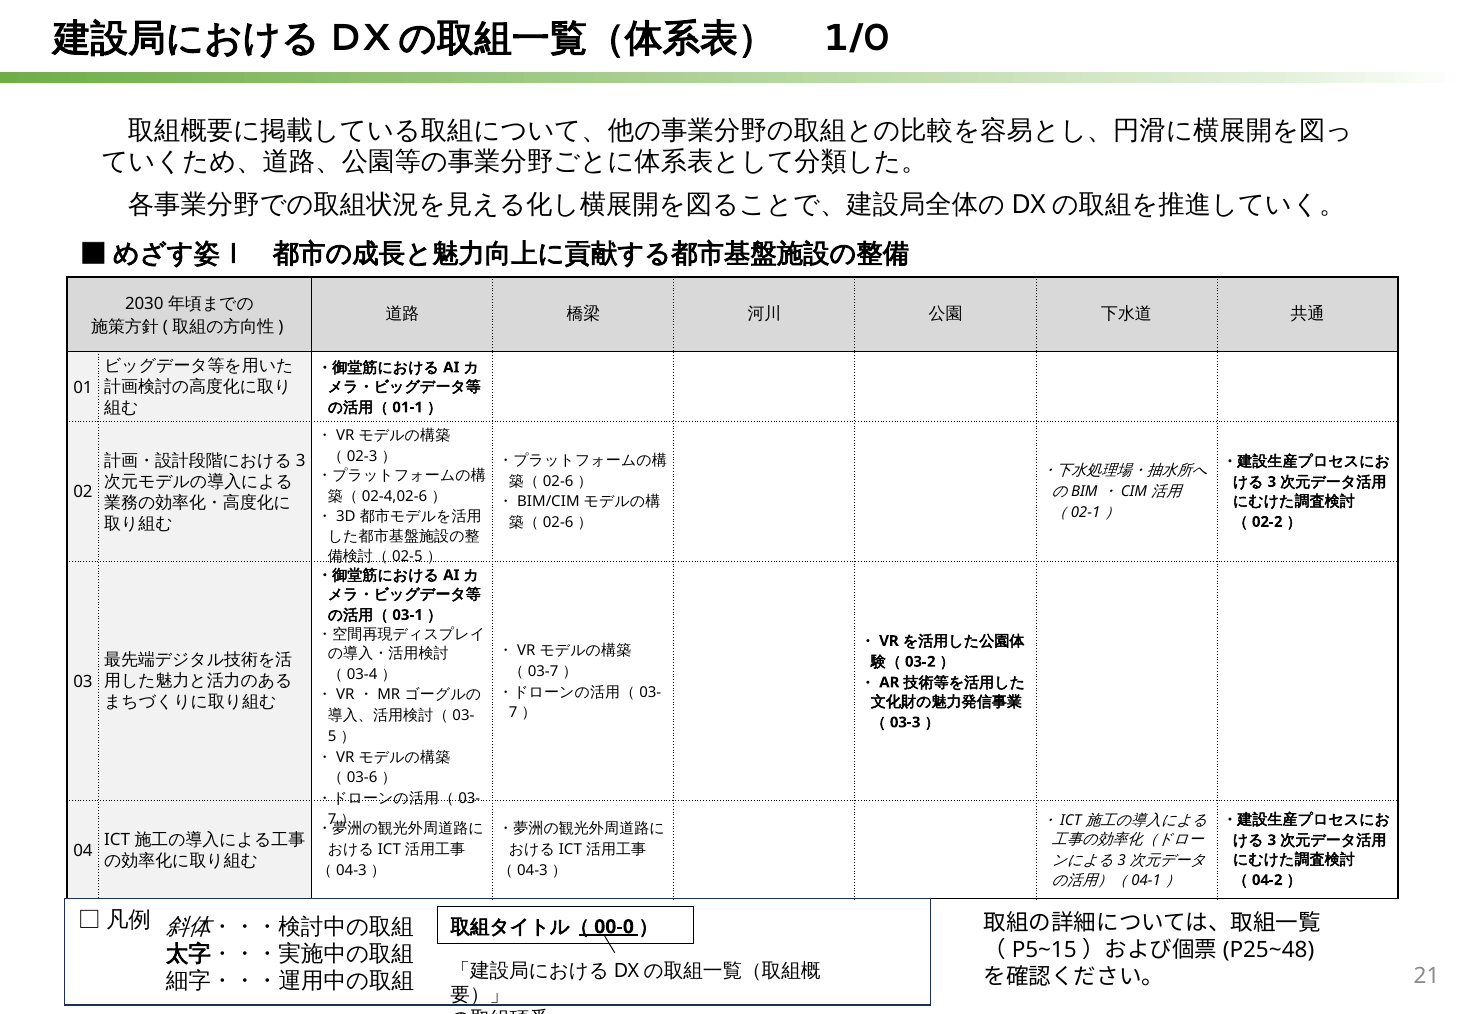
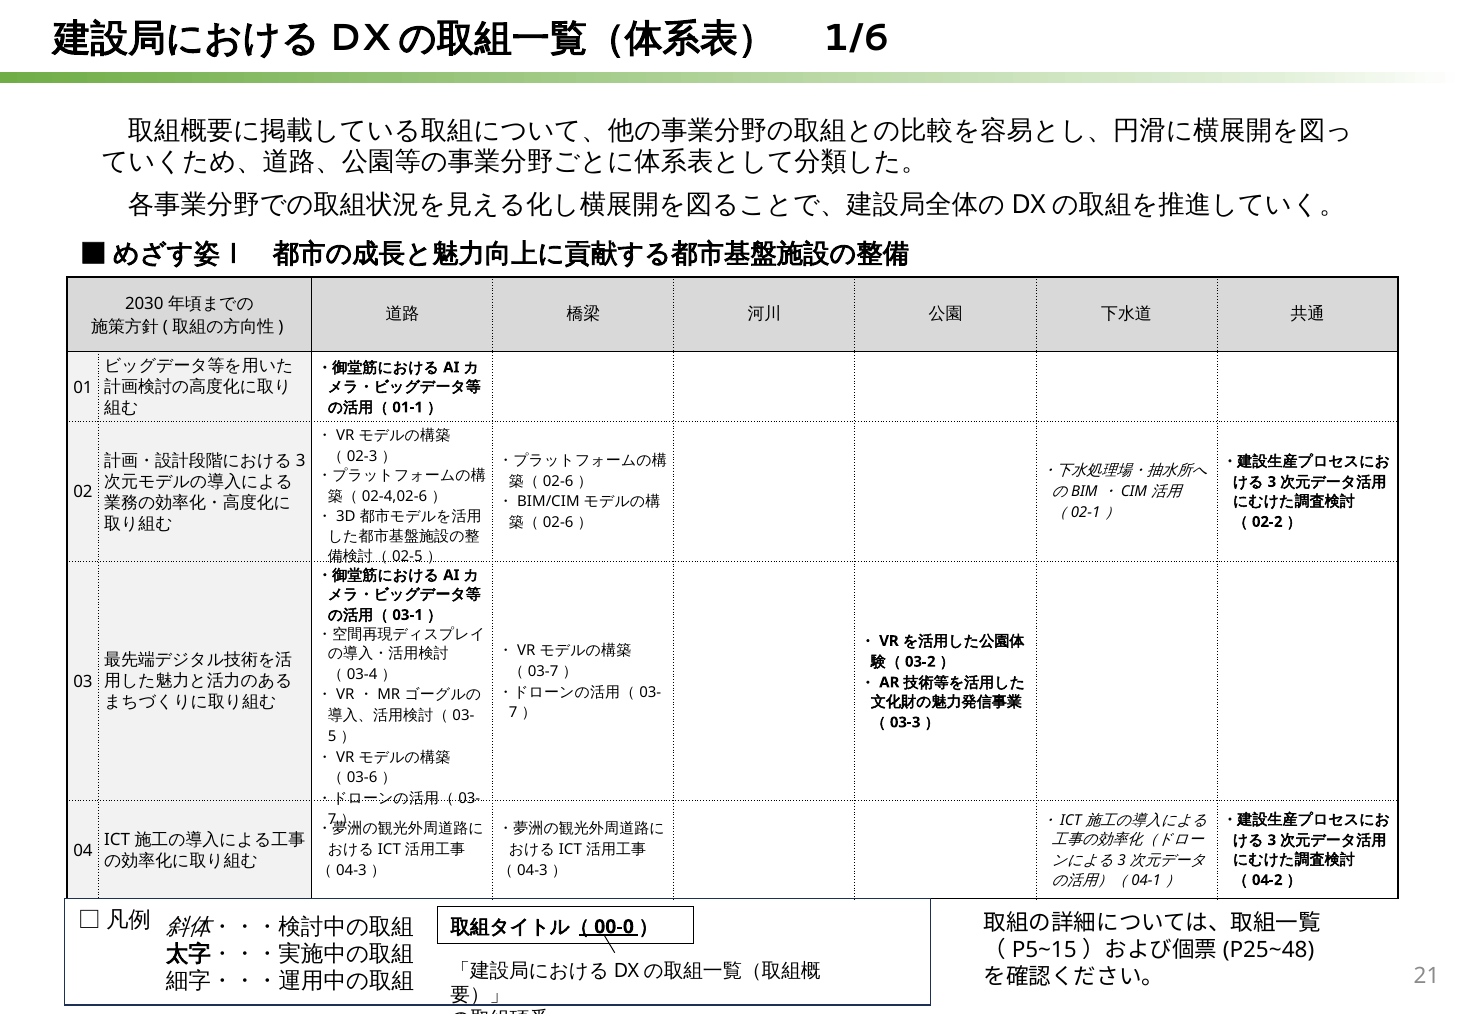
1/0: 1/0 -> 1/6 (856, 38)
